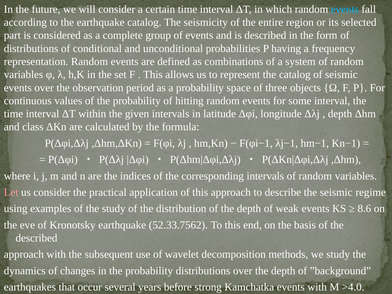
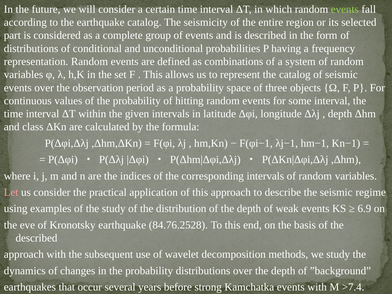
events colour: light blue -> light green (345, 9)
8.6: 8.6 -> 6.9 (364, 209)
52.33.7562: 52.33.7562 -> 84.76.2528 (178, 225)
˃4.0: ˃4.0 -> ˃7.4 (353, 287)
